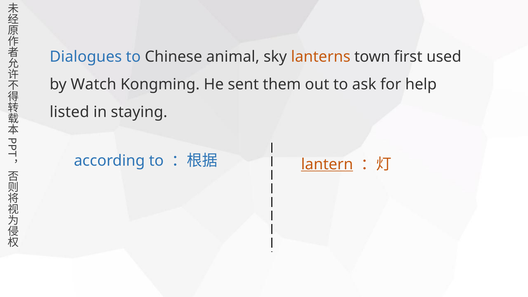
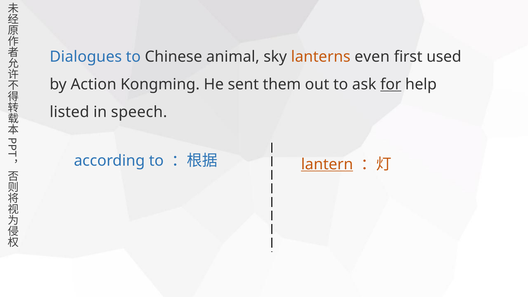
town: town -> even (372, 57)
Watch: Watch -> Action (94, 84)
for underline: none -> present (391, 84)
staying: staying -> speech (139, 112)
